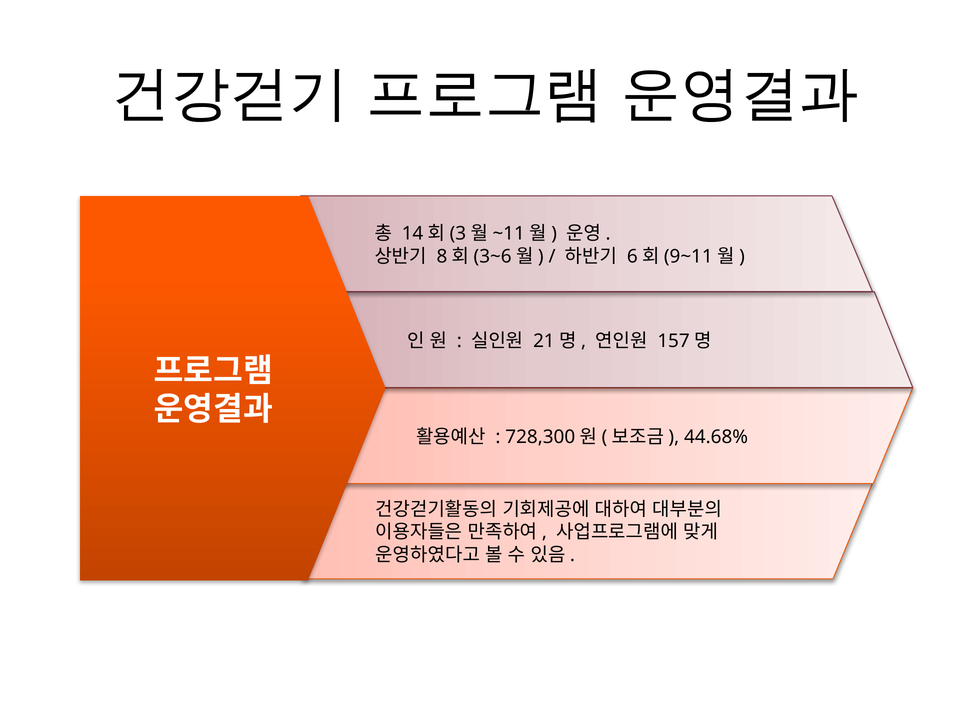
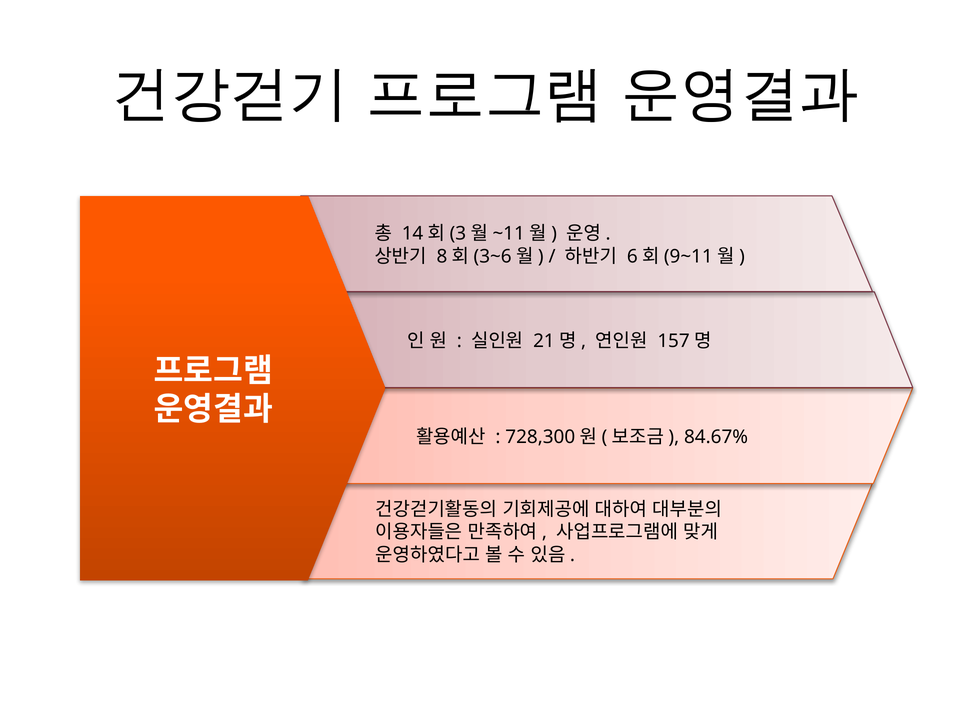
44.68%: 44.68% -> 84.67% (716, 437)
